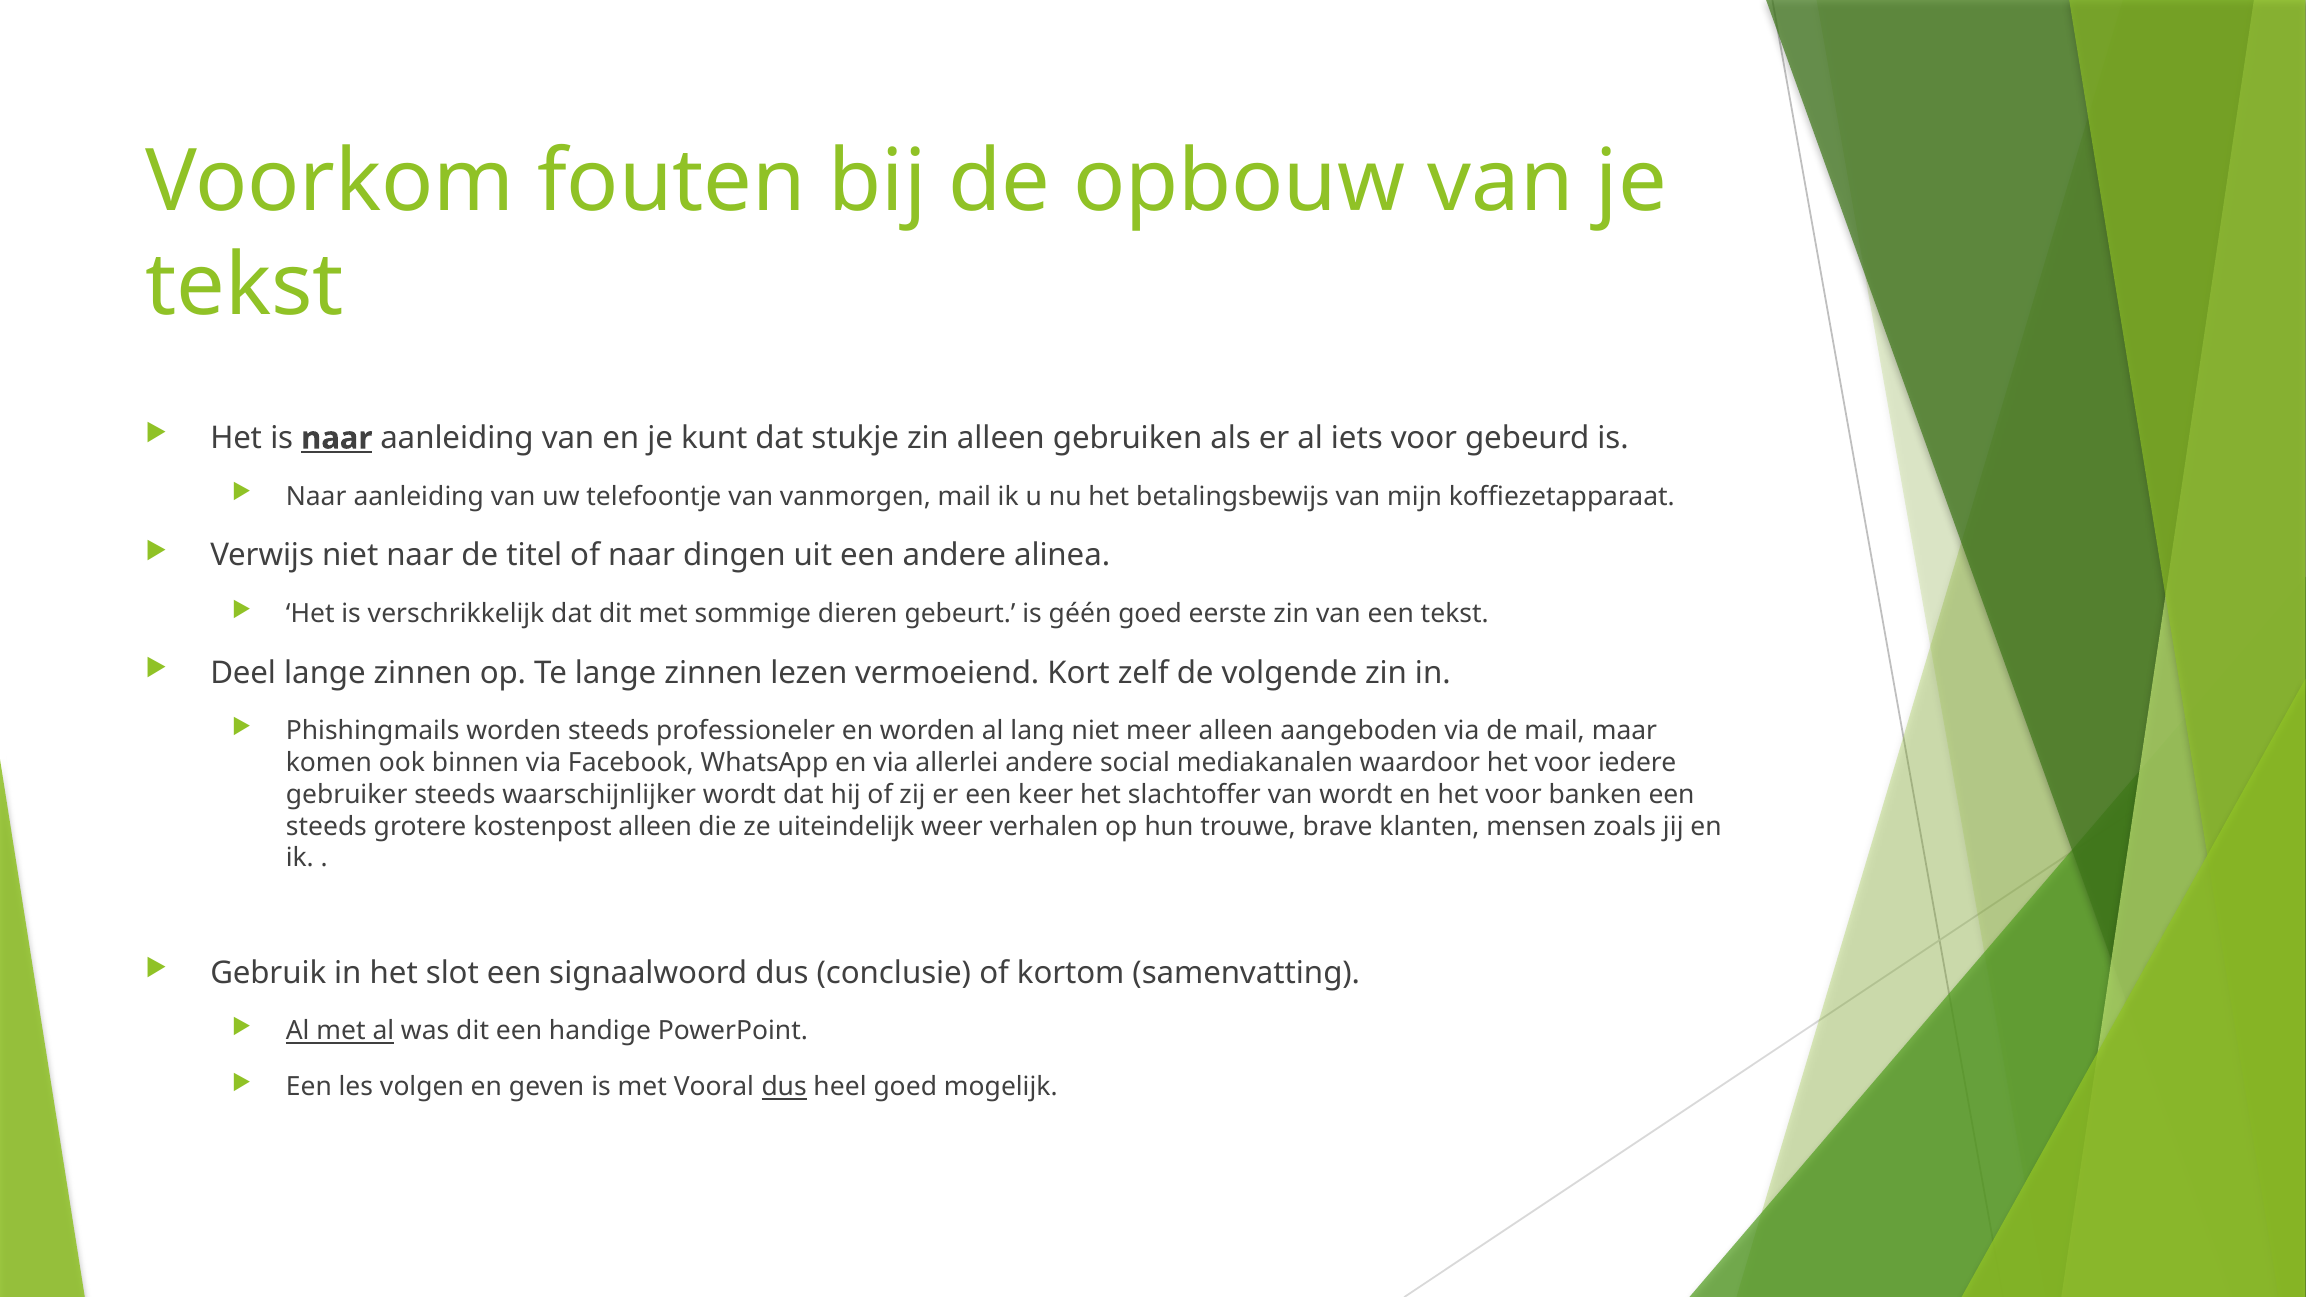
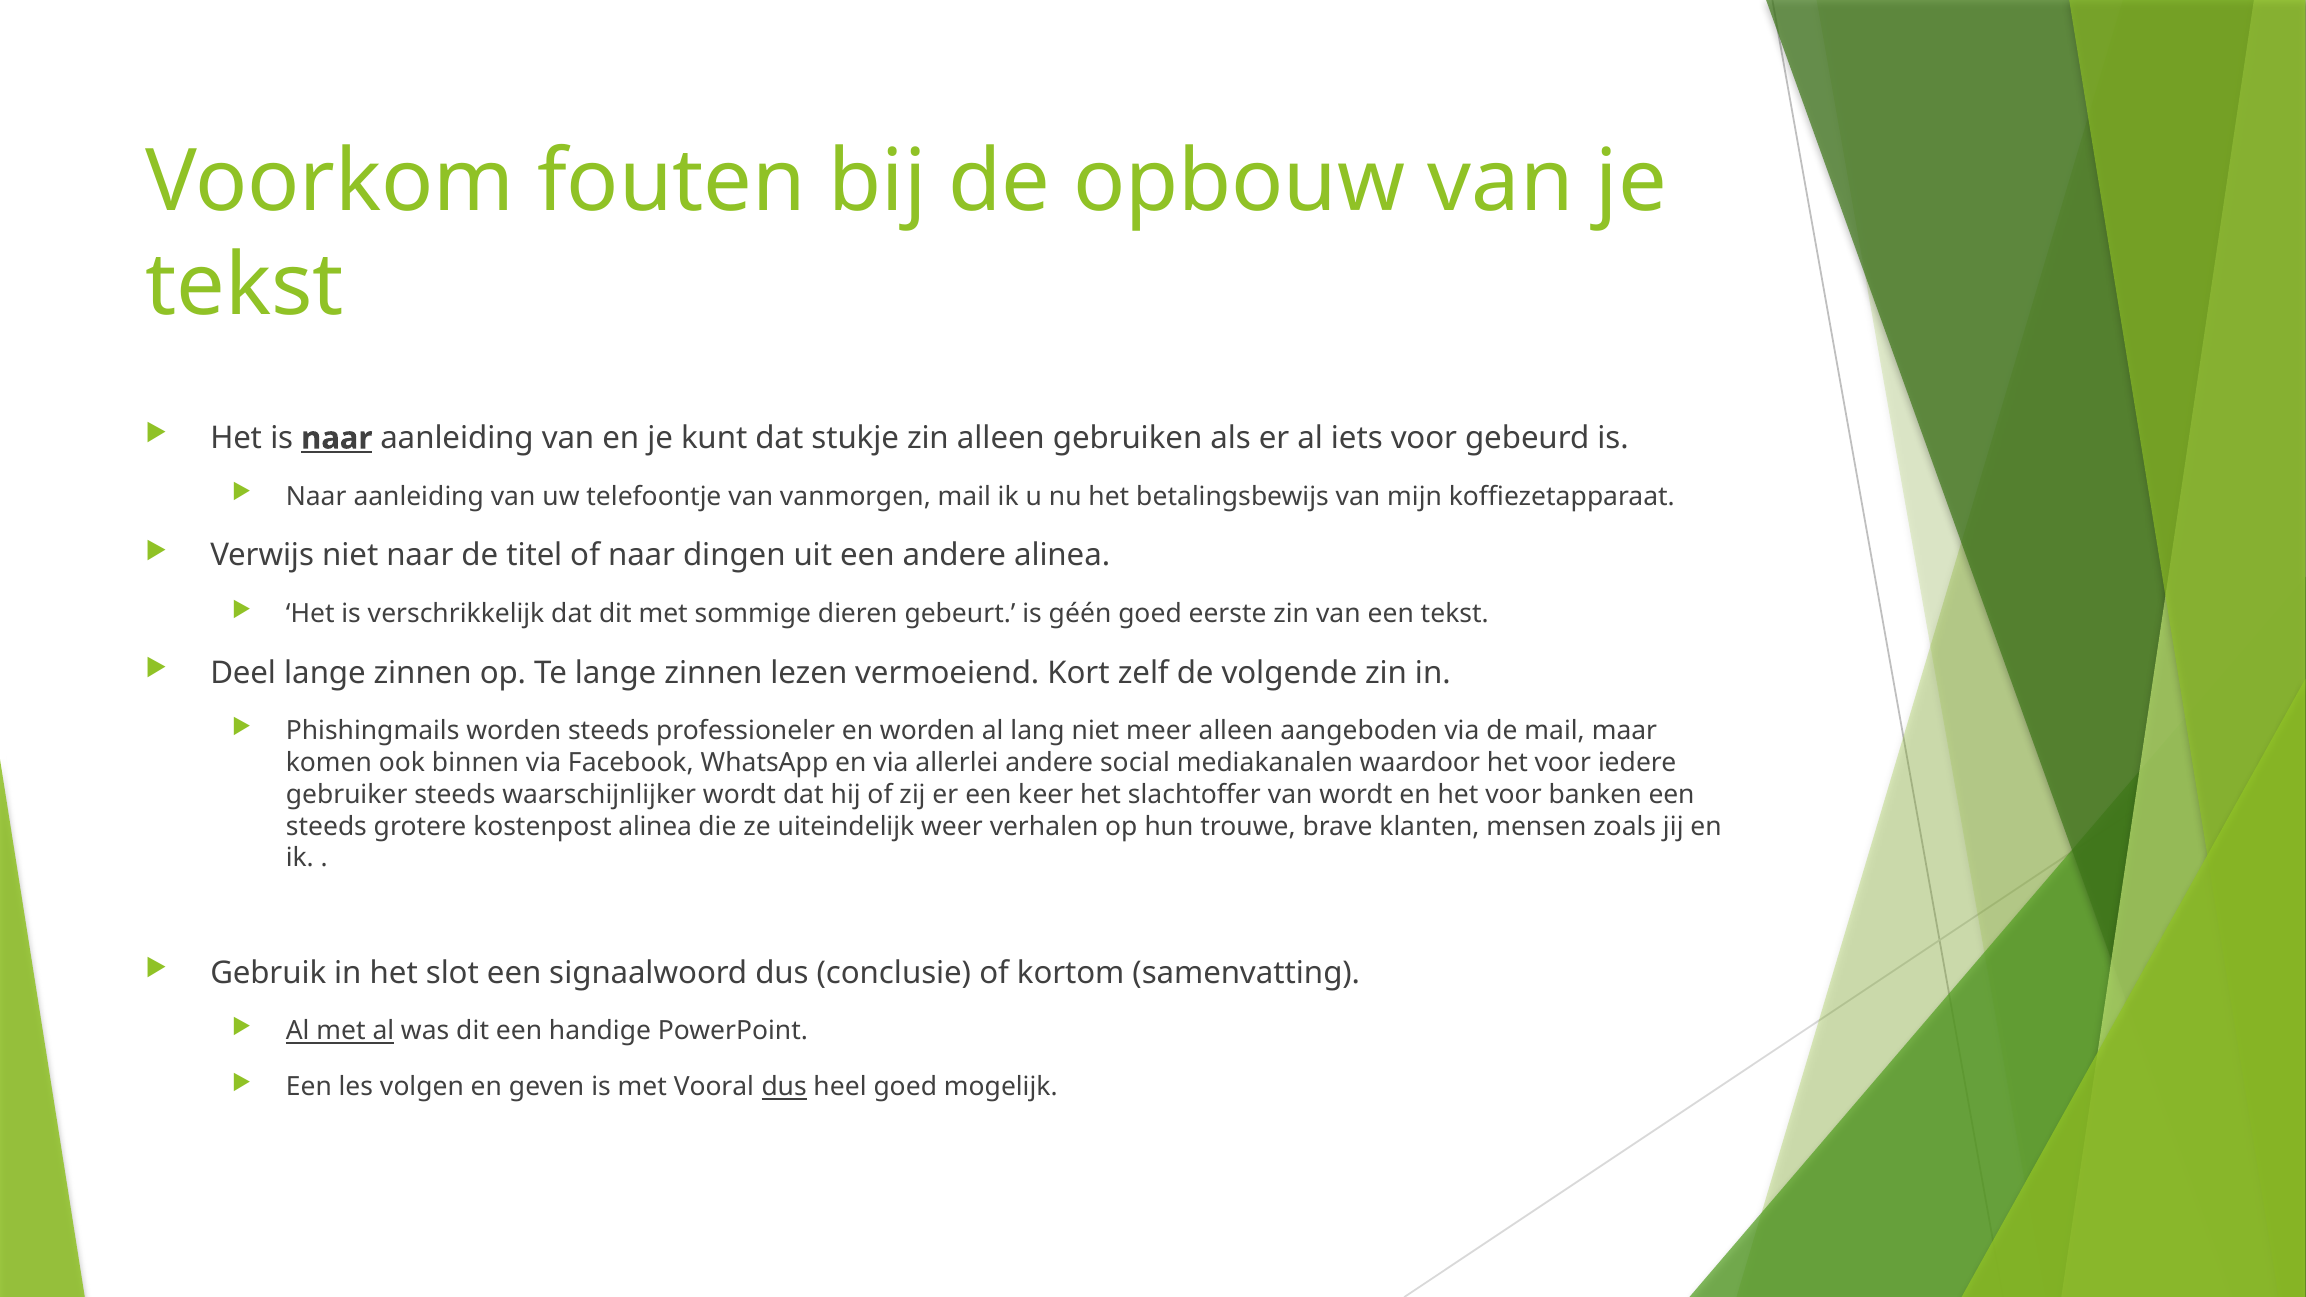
kostenpost alleen: alleen -> alinea (655, 826)
